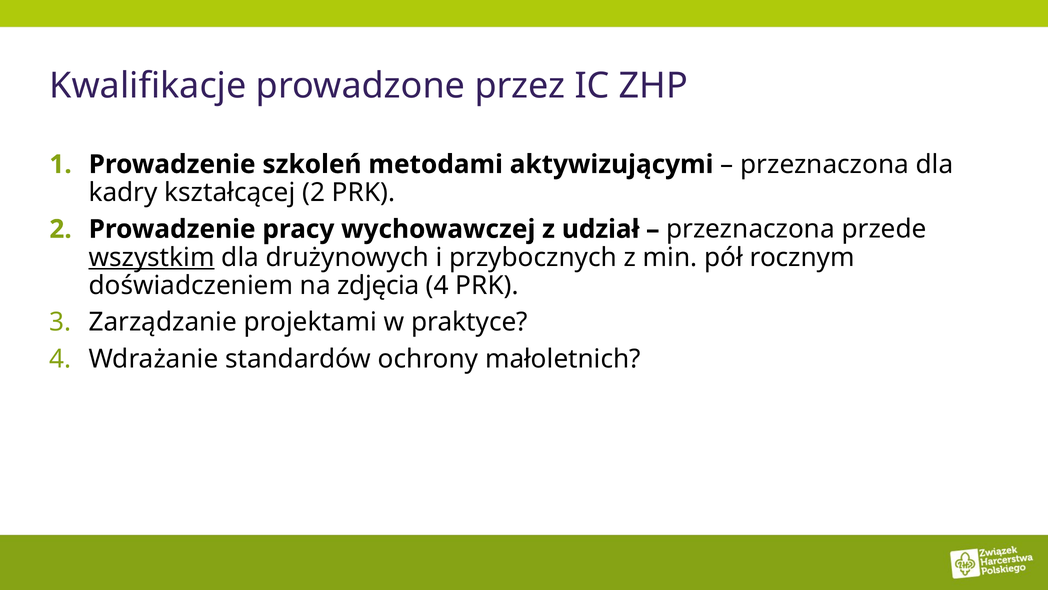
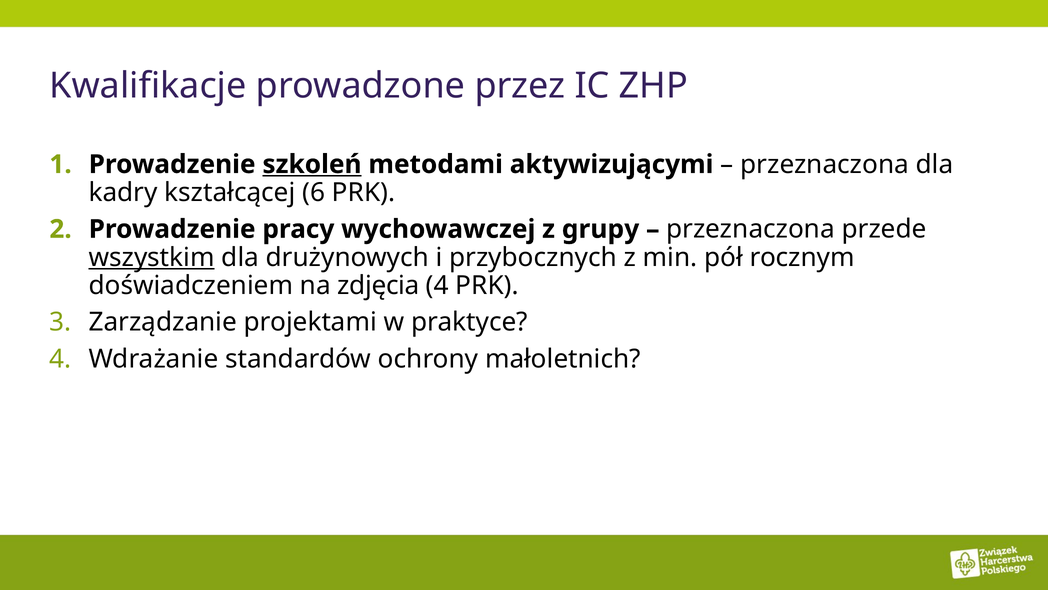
szkoleń underline: none -> present (312, 164)
kształcącej 2: 2 -> 6 (314, 193)
udział: udział -> grupy (601, 229)
